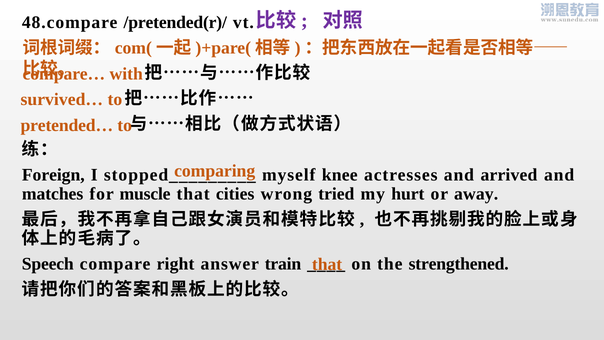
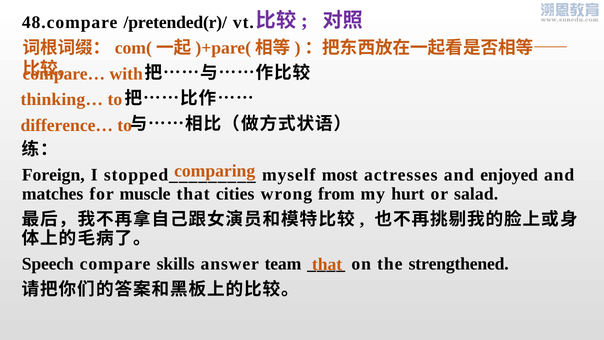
survived…: survived… -> thinking… (62, 100)
pretended…: pretended… -> difference… (67, 125)
knee: knee -> most (340, 175)
arrived: arrived -> enjoyed (509, 175)
tried: tried -> from (336, 194)
away: away -> salad (476, 194)
right: right -> skills (176, 264)
train: train -> team (283, 264)
